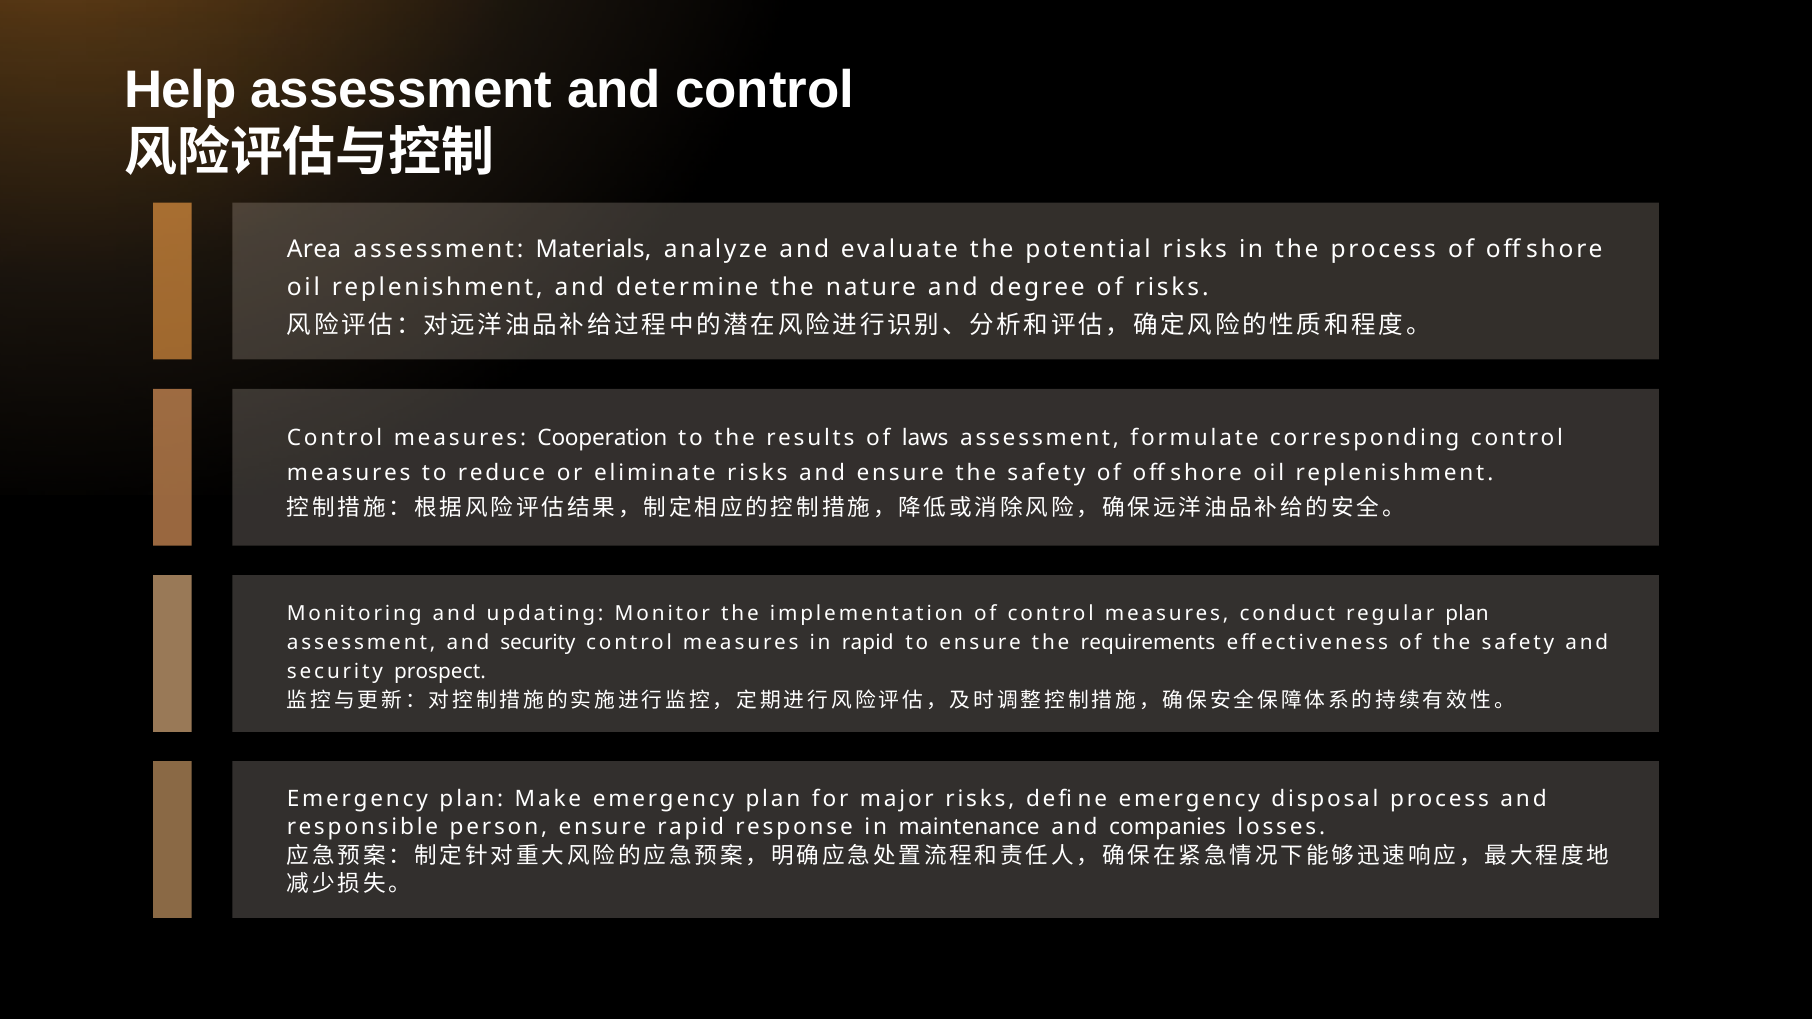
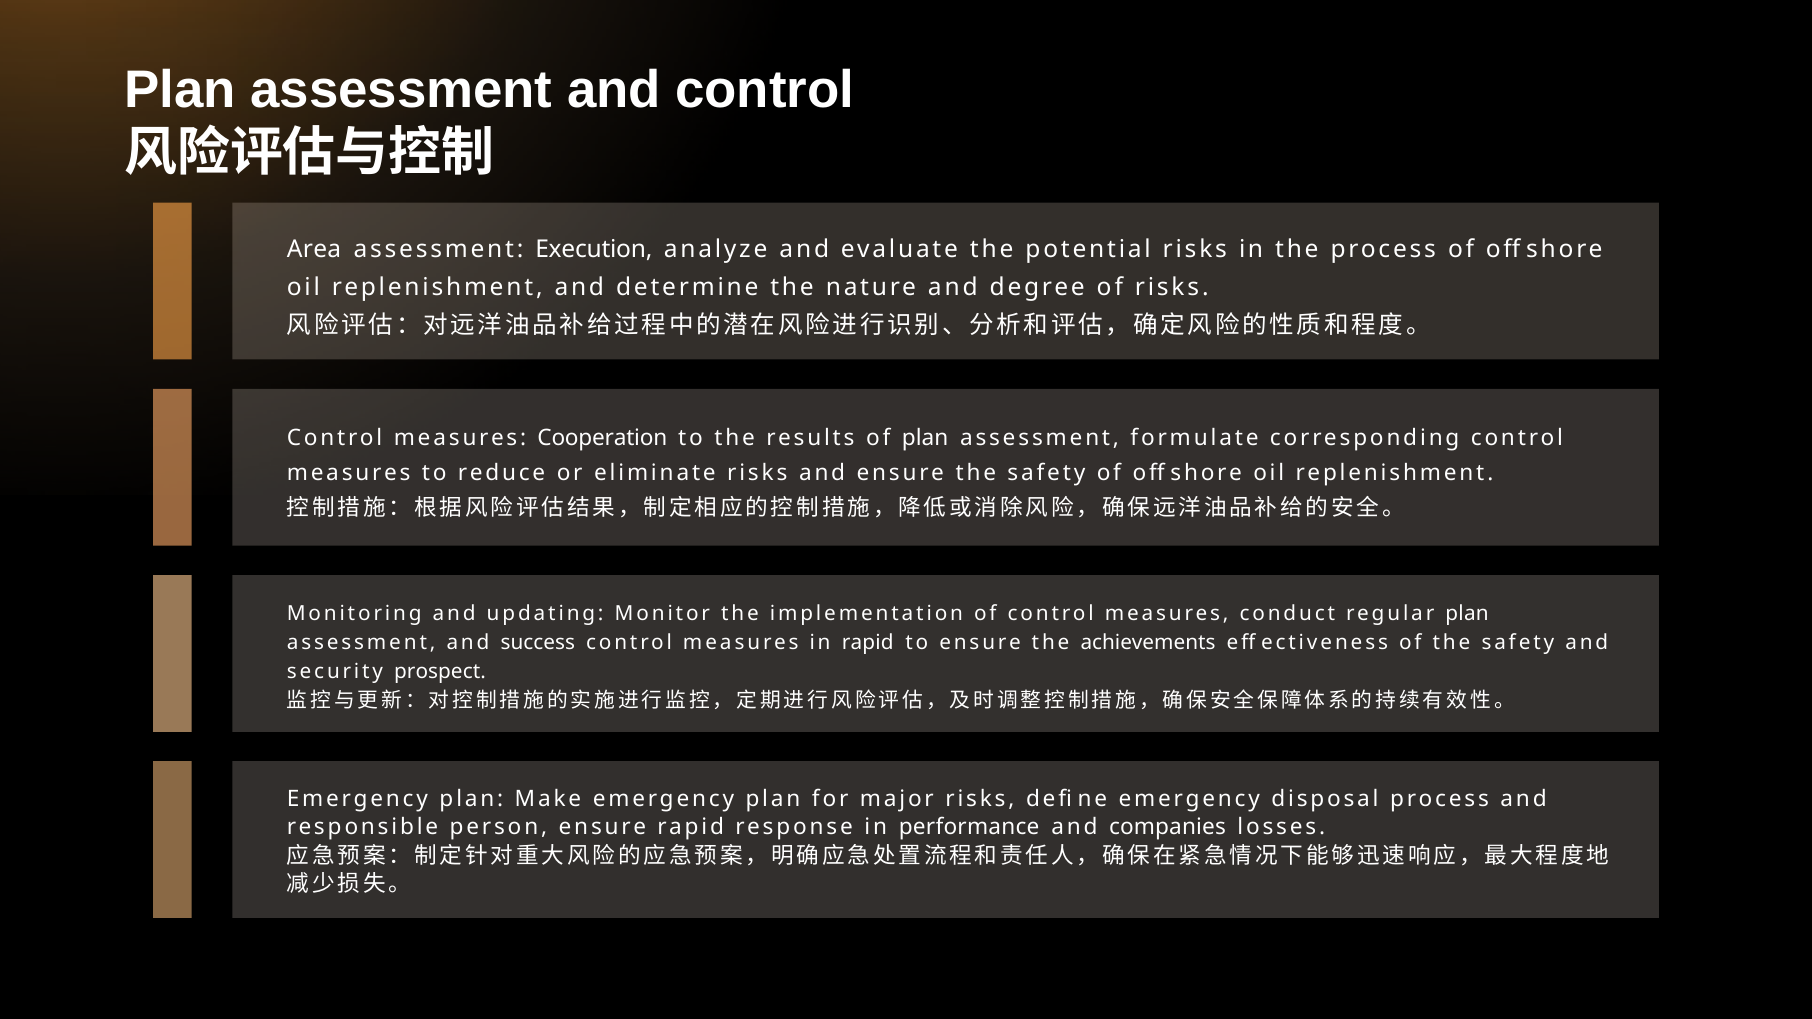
Help: Help -> Plan (180, 90)
Materials: Materials -> Execution (594, 249)
of laws: laws -> plan (925, 438)
assessment and security: security -> success (538, 643)
requirements: requirements -> achievements (1148, 643)
maintenance: maintenance -> performance (969, 828)
